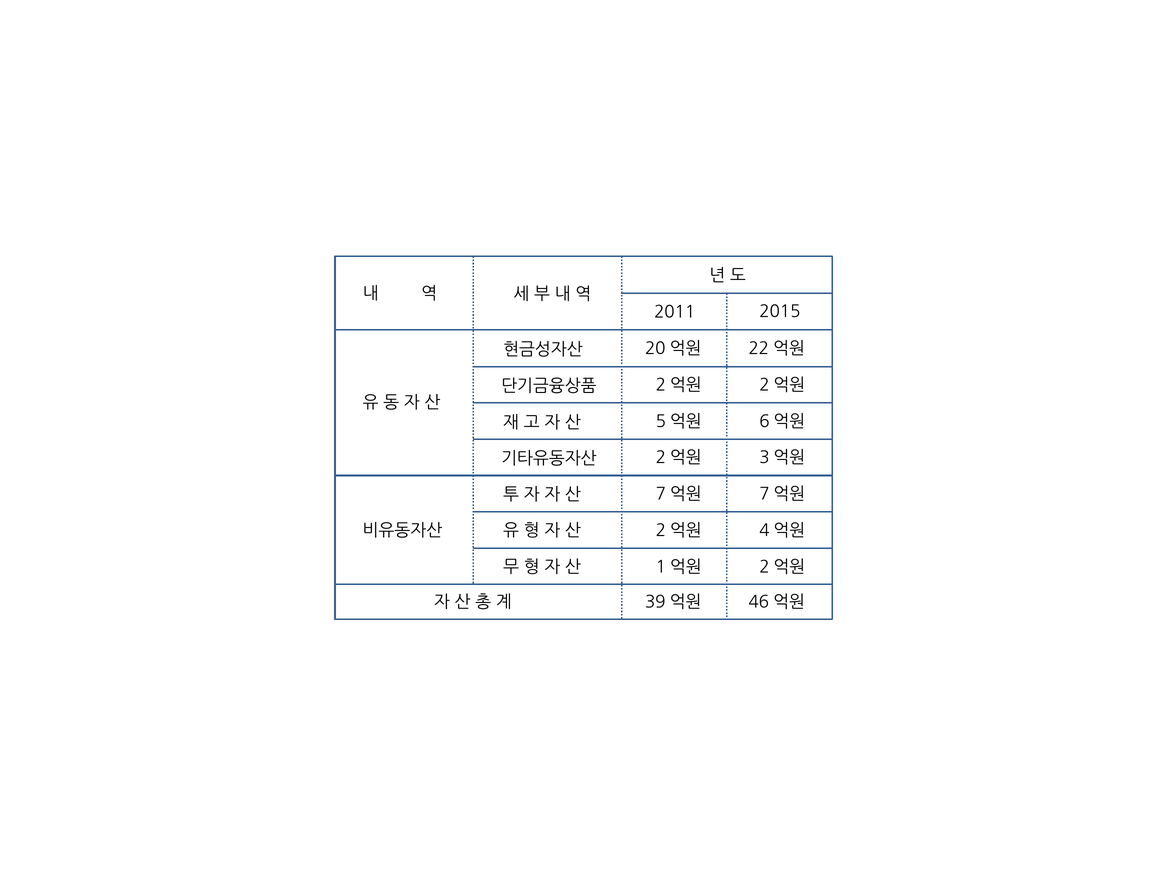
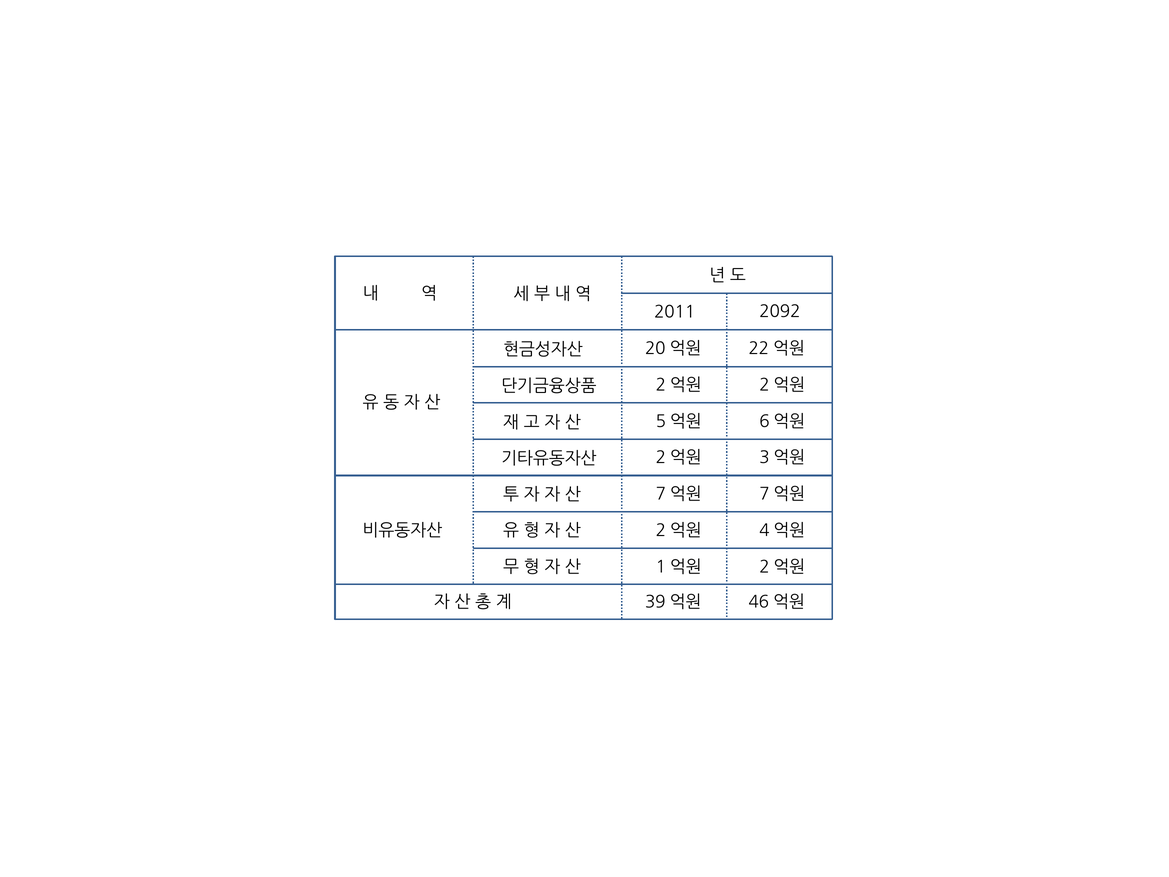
2015: 2015 -> 2092 (780, 311)
